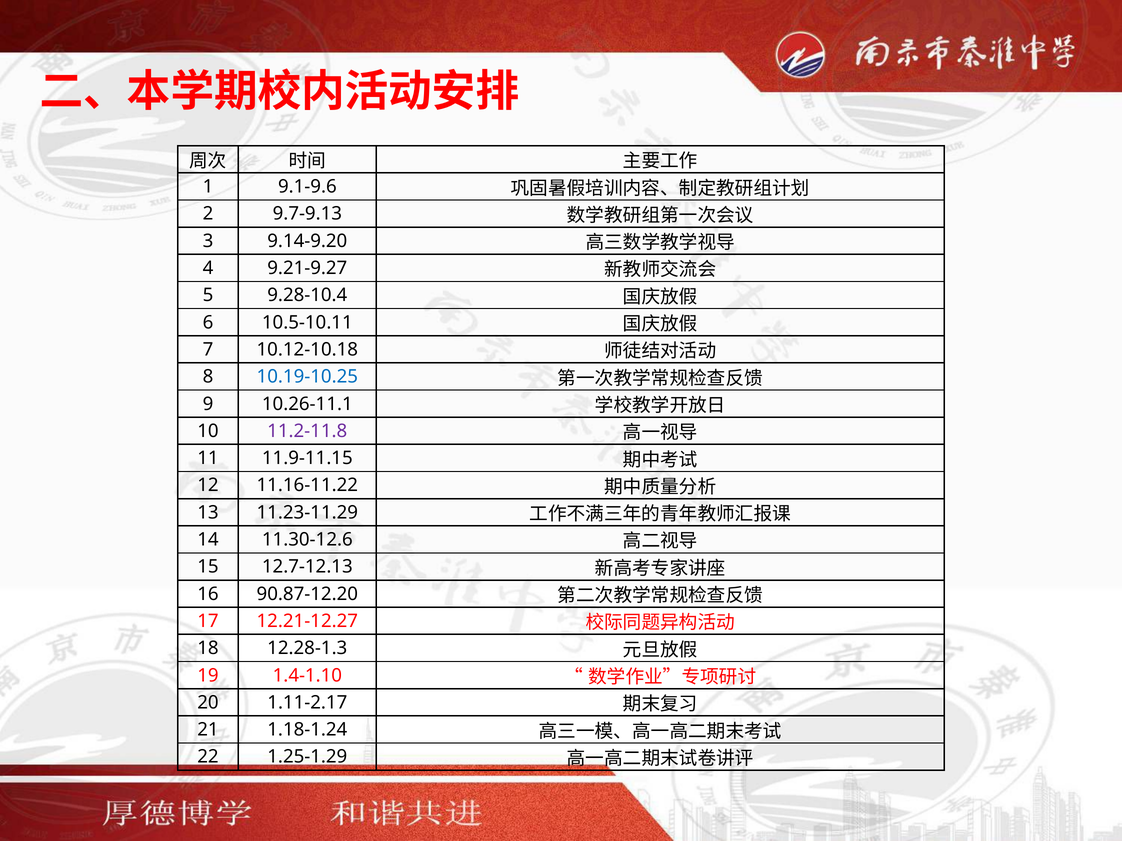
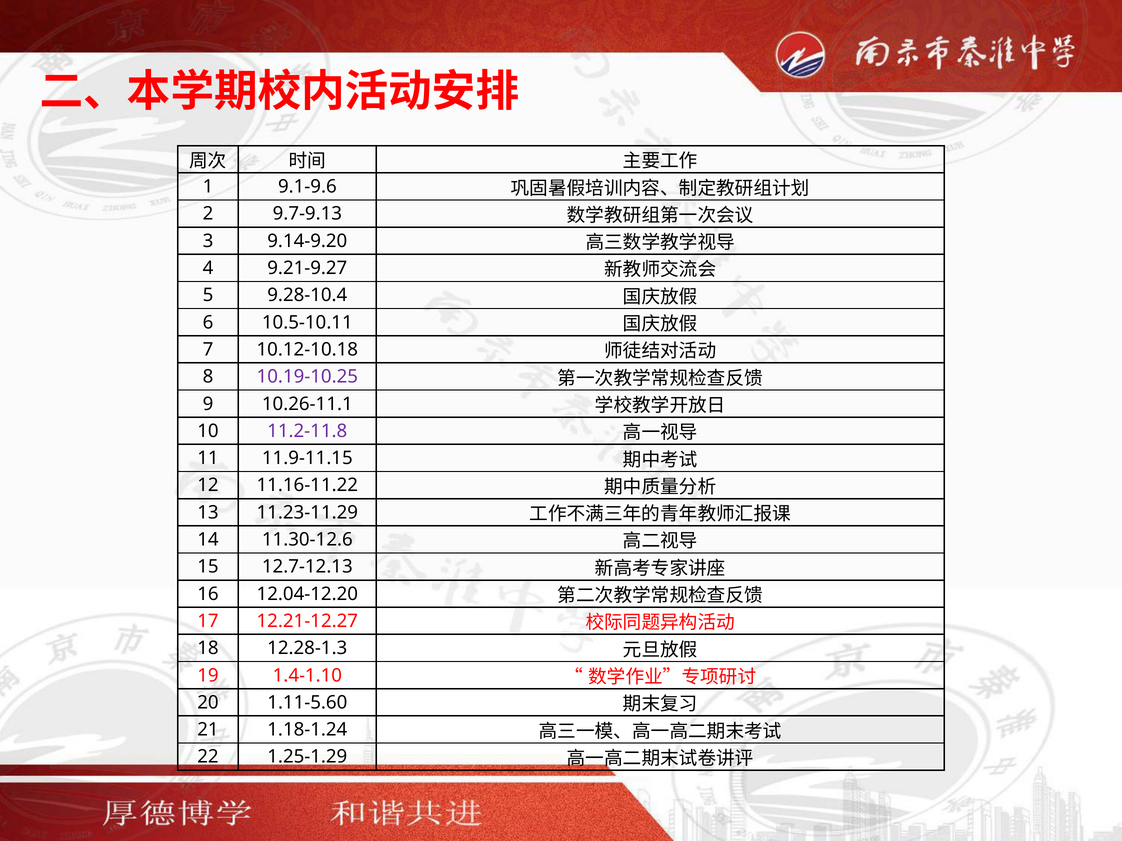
10.19-10.25 colour: blue -> purple (307, 377)
90.87-12.20: 90.87-12.20 -> 12.04-12.20 (307, 594)
1.11-2.17: 1.11-2.17 -> 1.11-5.60 (307, 703)
